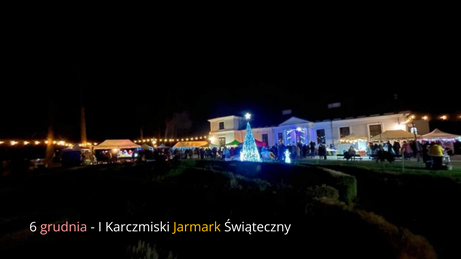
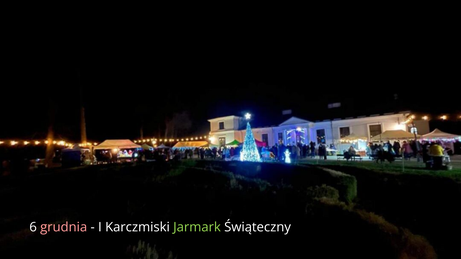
Jarmark colour: yellow -> light green (197, 227)
